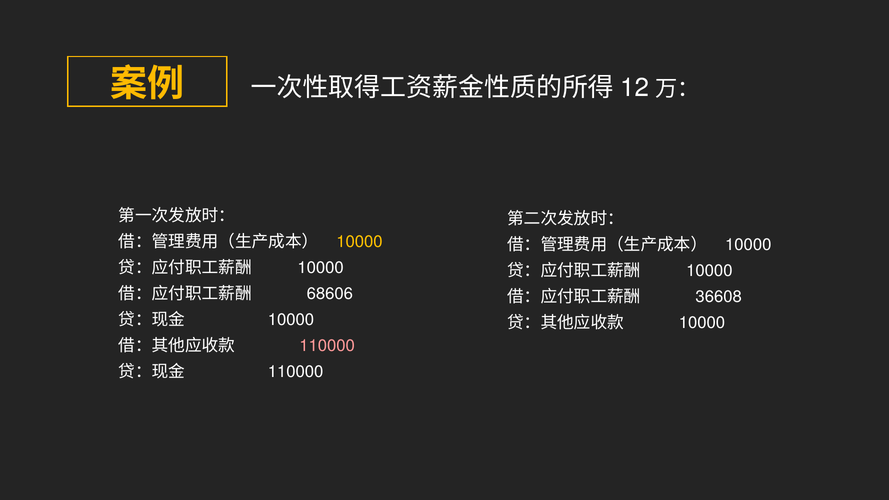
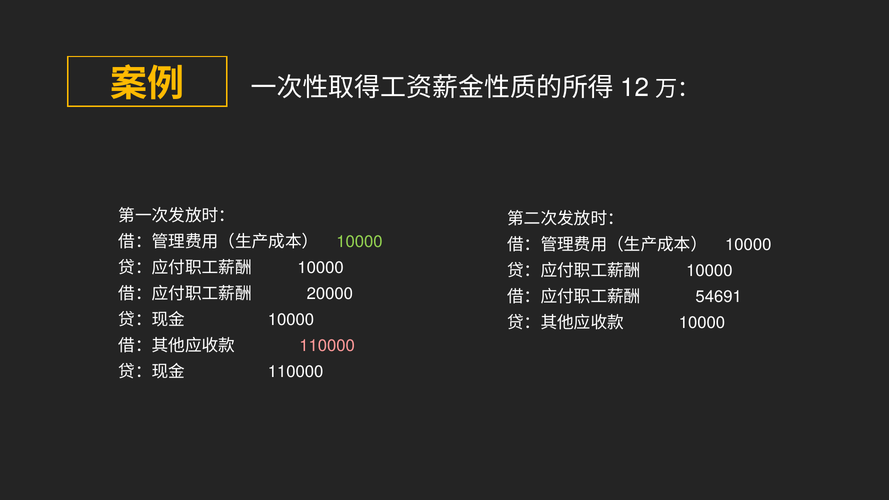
10000 colour: yellow -> light green (359, 242)
68606: 68606 -> 20000 (330, 294)
36608: 36608 -> 54691 (719, 297)
